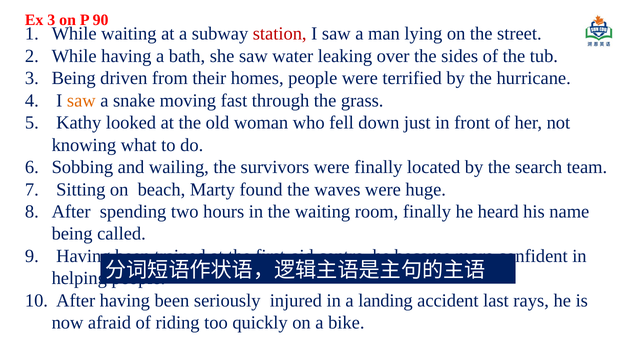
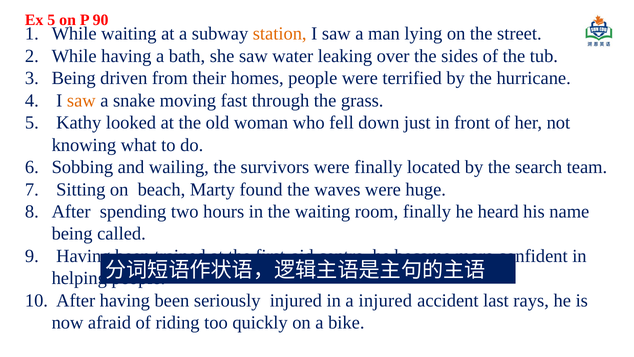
Ex 3: 3 -> 5 (51, 20)
station colour: red -> orange (280, 34)
a landing: landing -> injured (385, 300)
